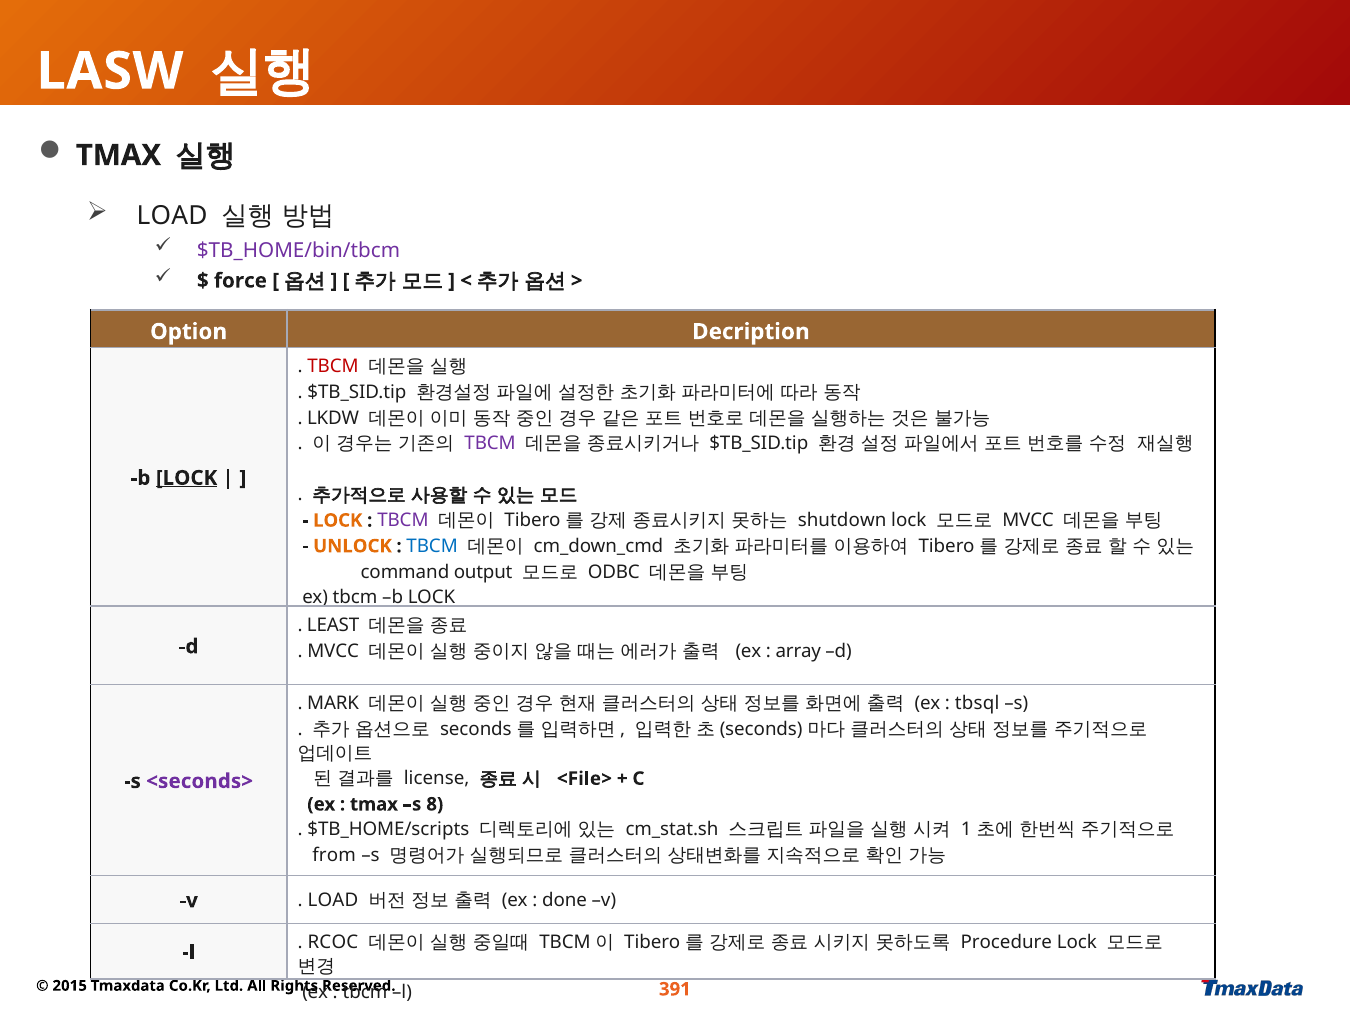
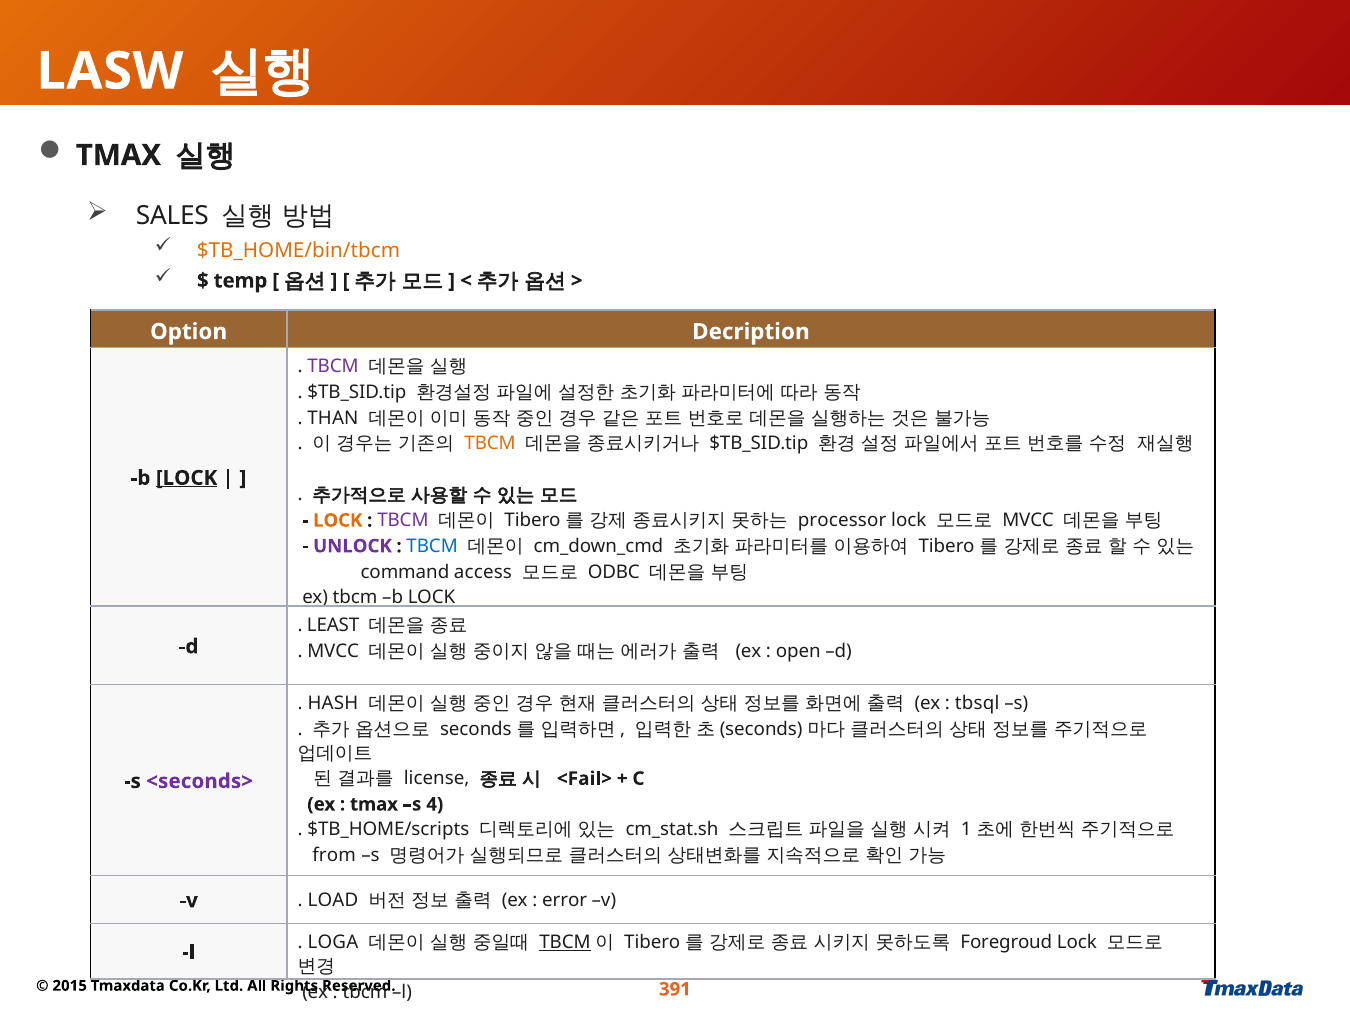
LOAD: LOAD -> SALES (172, 216)
$TB_HOME/bin/tbcm colour: purple -> orange (298, 250)
force: force -> temp (241, 281)
TBCM colour: red -> purple (333, 366)
LKDW: LKDW -> THAN (333, 418)
TBCM colour: purple -> orange (490, 443)
shutdown: shutdown -> processor (842, 520)
UNLOCK colour: orange -> purple (352, 546)
output: output -> access (483, 572)
array: array -> open (798, 651)
MARK: MARK -> HASH (333, 703)
<File>: <File> -> <Fail> (584, 778)
8: 8 -> 4 (435, 804)
done: done -> error (565, 900)
RCOC: RCOC -> LOGA (333, 942)
TBCM underline: none -> present (565, 942)
Procedure: Procedure -> Foregroud (1006, 942)
